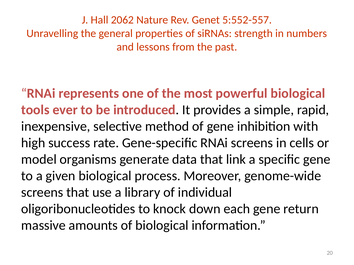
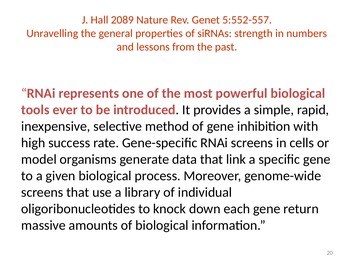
2062: 2062 -> 2089 (122, 20)
